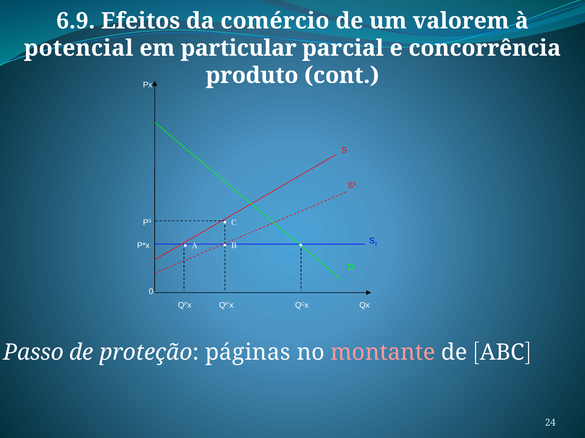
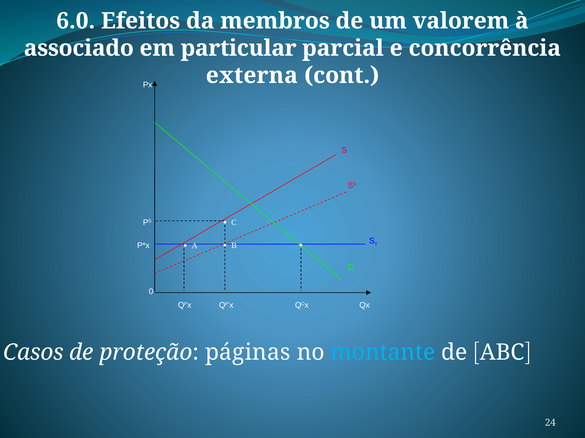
6.9: 6.9 -> 6.0 (76, 21)
comércio: comércio -> membros (275, 21)
potencial: potencial -> associado (79, 48)
produto: produto -> externa (252, 76)
Passo: Passo -> Casos (34, 353)
montante colour: pink -> light blue (383, 353)
